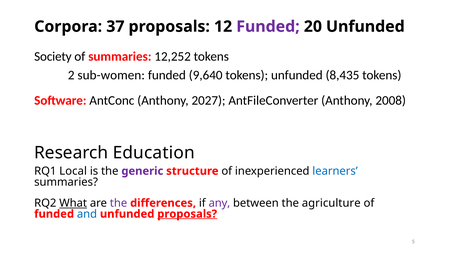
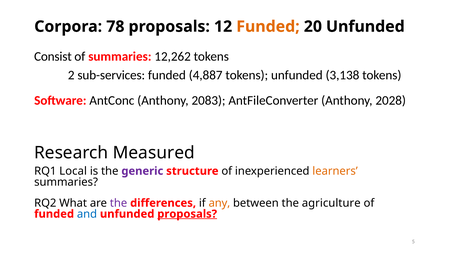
37: 37 -> 78 (115, 27)
Funded colour: purple -> orange (268, 27)
Society: Society -> Consist (53, 56)
12,252: 12,252 -> 12,262 (173, 56)
sub-women: sub-women -> sub-services (111, 75)
9,640: 9,640 -> 4,887 (206, 75)
8,435: 8,435 -> 3,138 (342, 75)
2027: 2027 -> 2083 (209, 100)
2008: 2008 -> 2028 (391, 100)
Education: Education -> Measured (154, 152)
learners colour: blue -> orange (335, 171)
What underline: present -> none (73, 203)
any colour: purple -> orange (219, 203)
